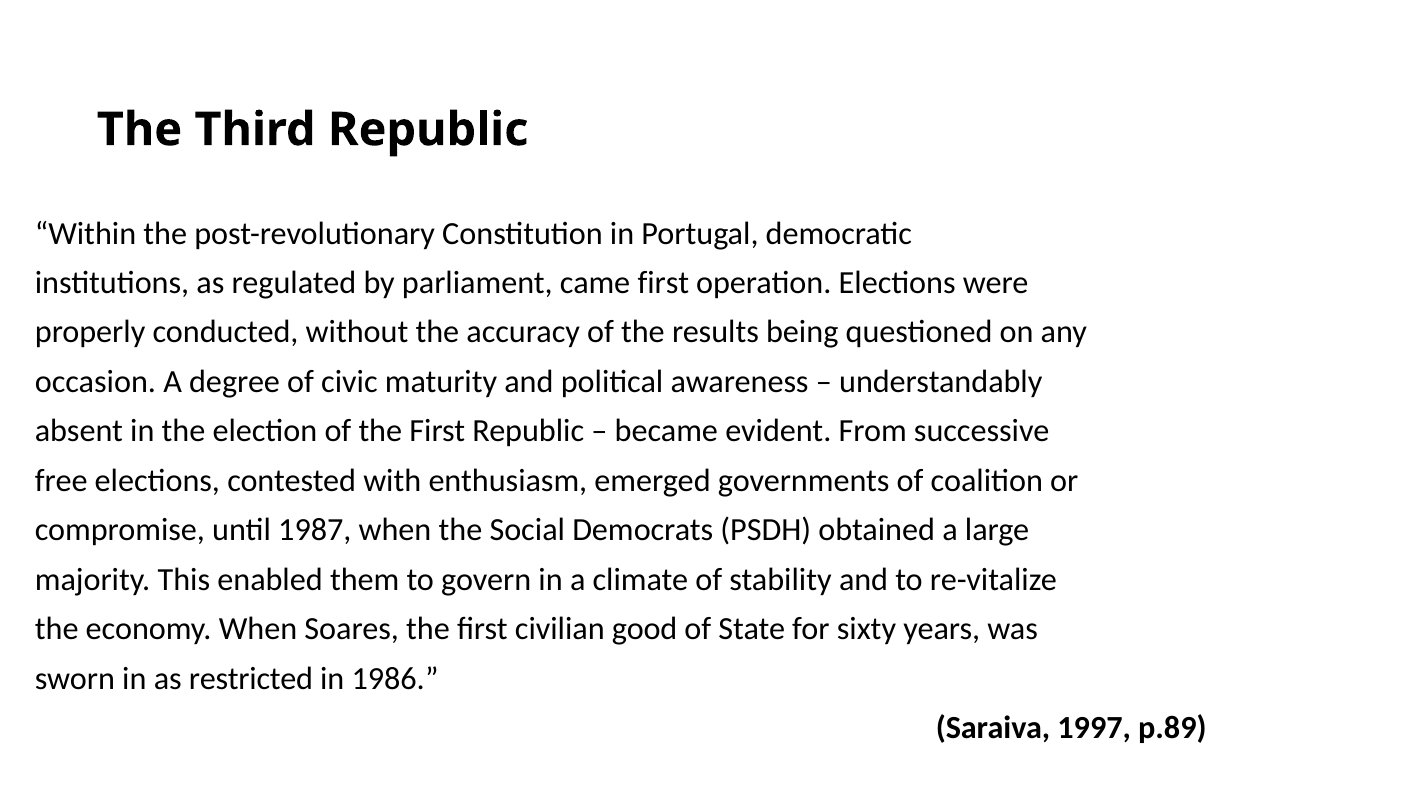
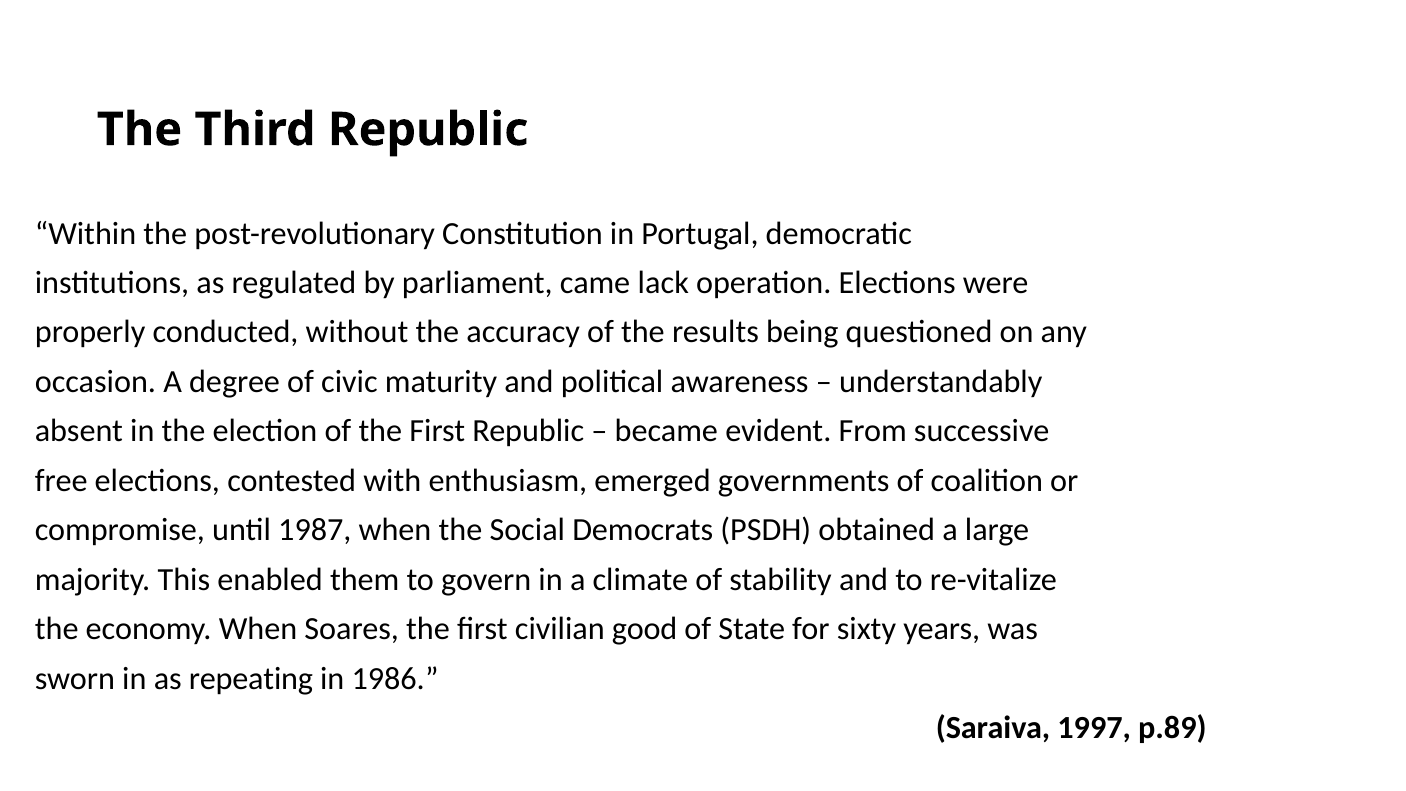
came first: first -> lack (663, 283)
restricted: restricted -> repeating (251, 678)
